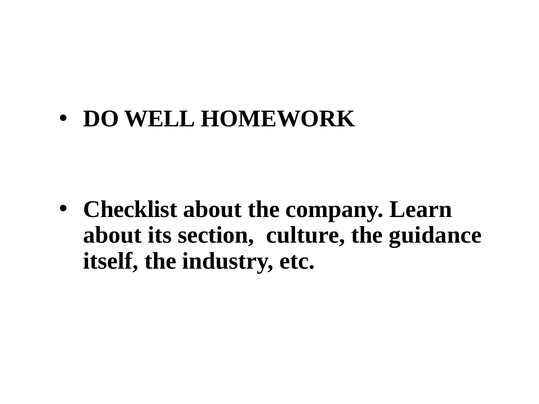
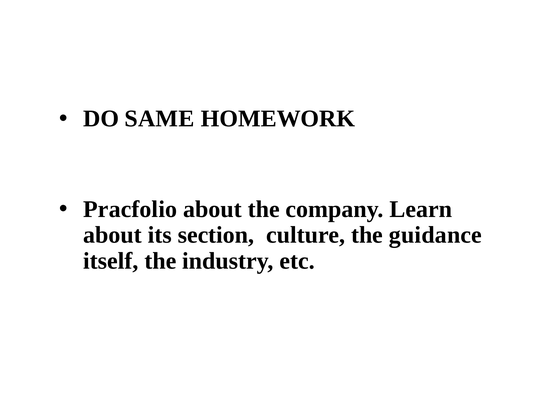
WELL: WELL -> SAME (159, 119)
Checklist: Checklist -> Pracfolio (130, 209)
